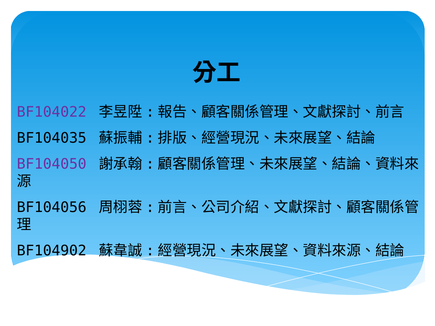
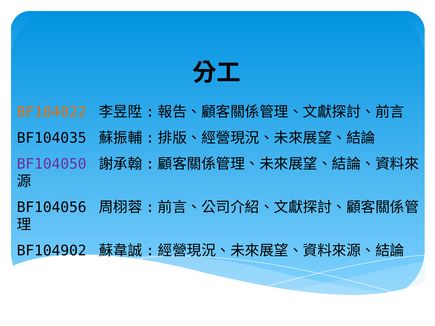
BF104022 colour: purple -> orange (52, 112)
